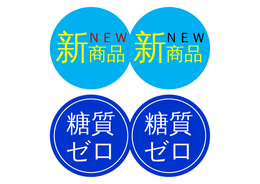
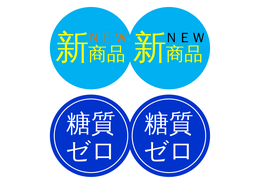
ＮＥＷ colour: red -> orange (108, 38)
